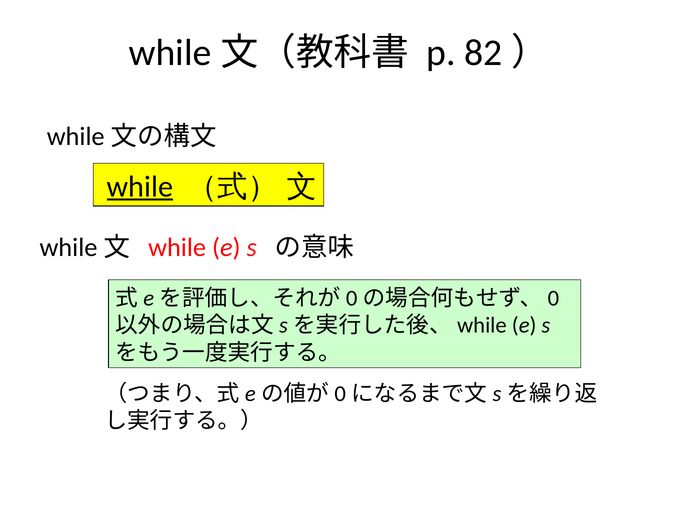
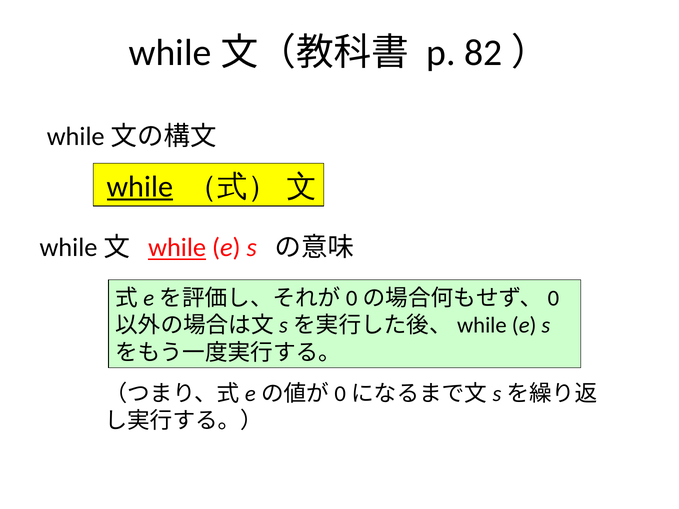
while underline: none -> present (177, 248)
